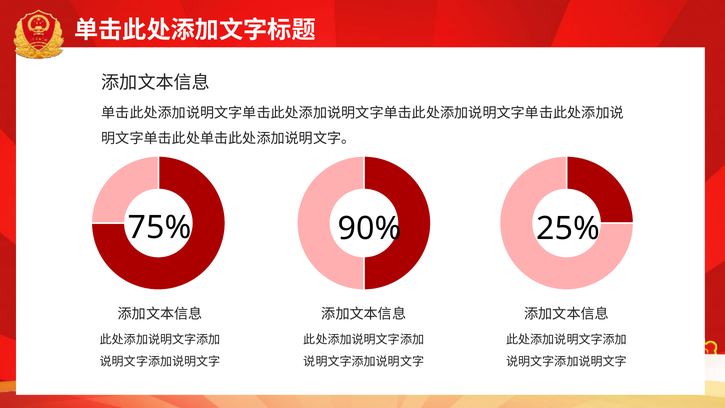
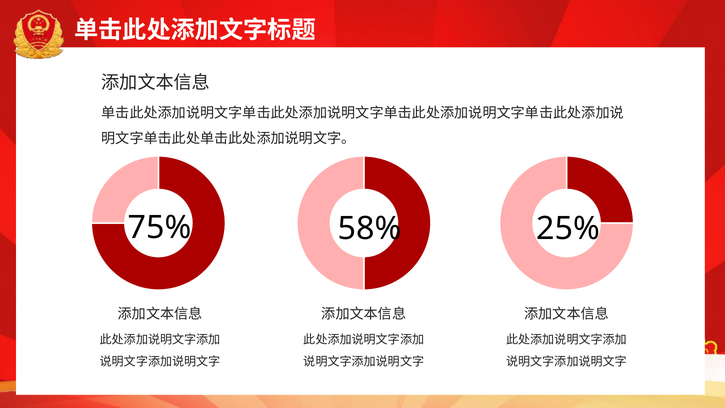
90%: 90% -> 58% (370, 228)
